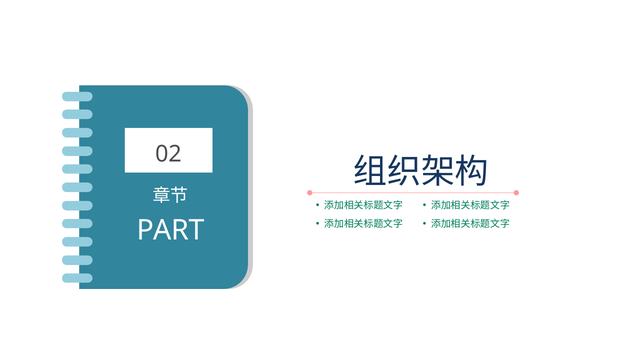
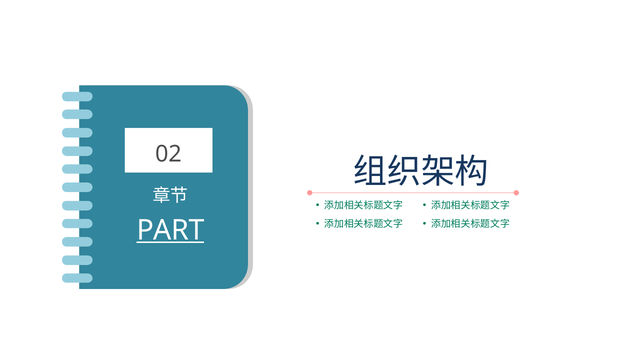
PART underline: none -> present (171, 230)
